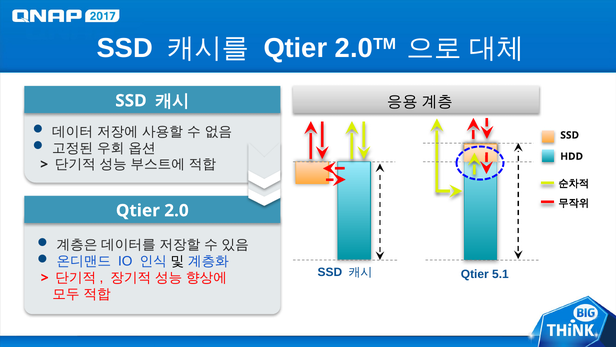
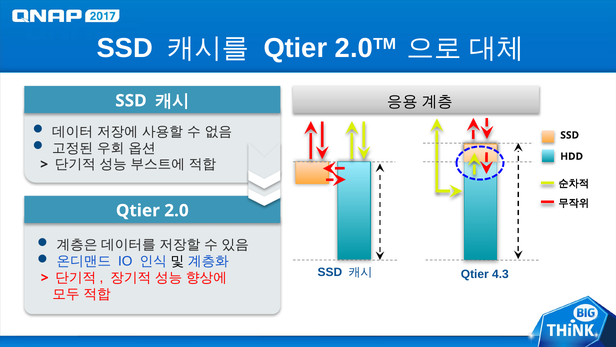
5.1: 5.1 -> 4.3 (500, 274)
